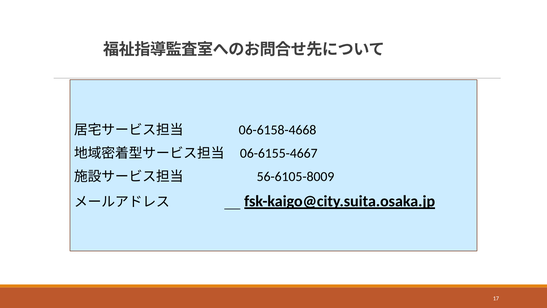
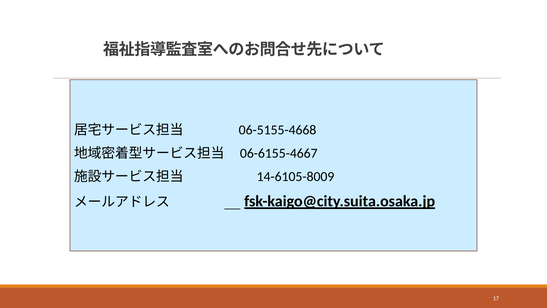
06-6158-4668: 06-6158-4668 -> 06-5155-4668 (278, 130)
56-6105-8009: 56-6105-8009 -> 14-6105-8009 (295, 176)
